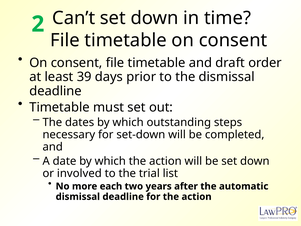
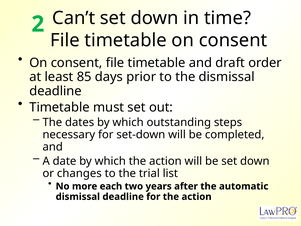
39: 39 -> 85 (84, 77)
involved: involved -> changes (79, 173)
